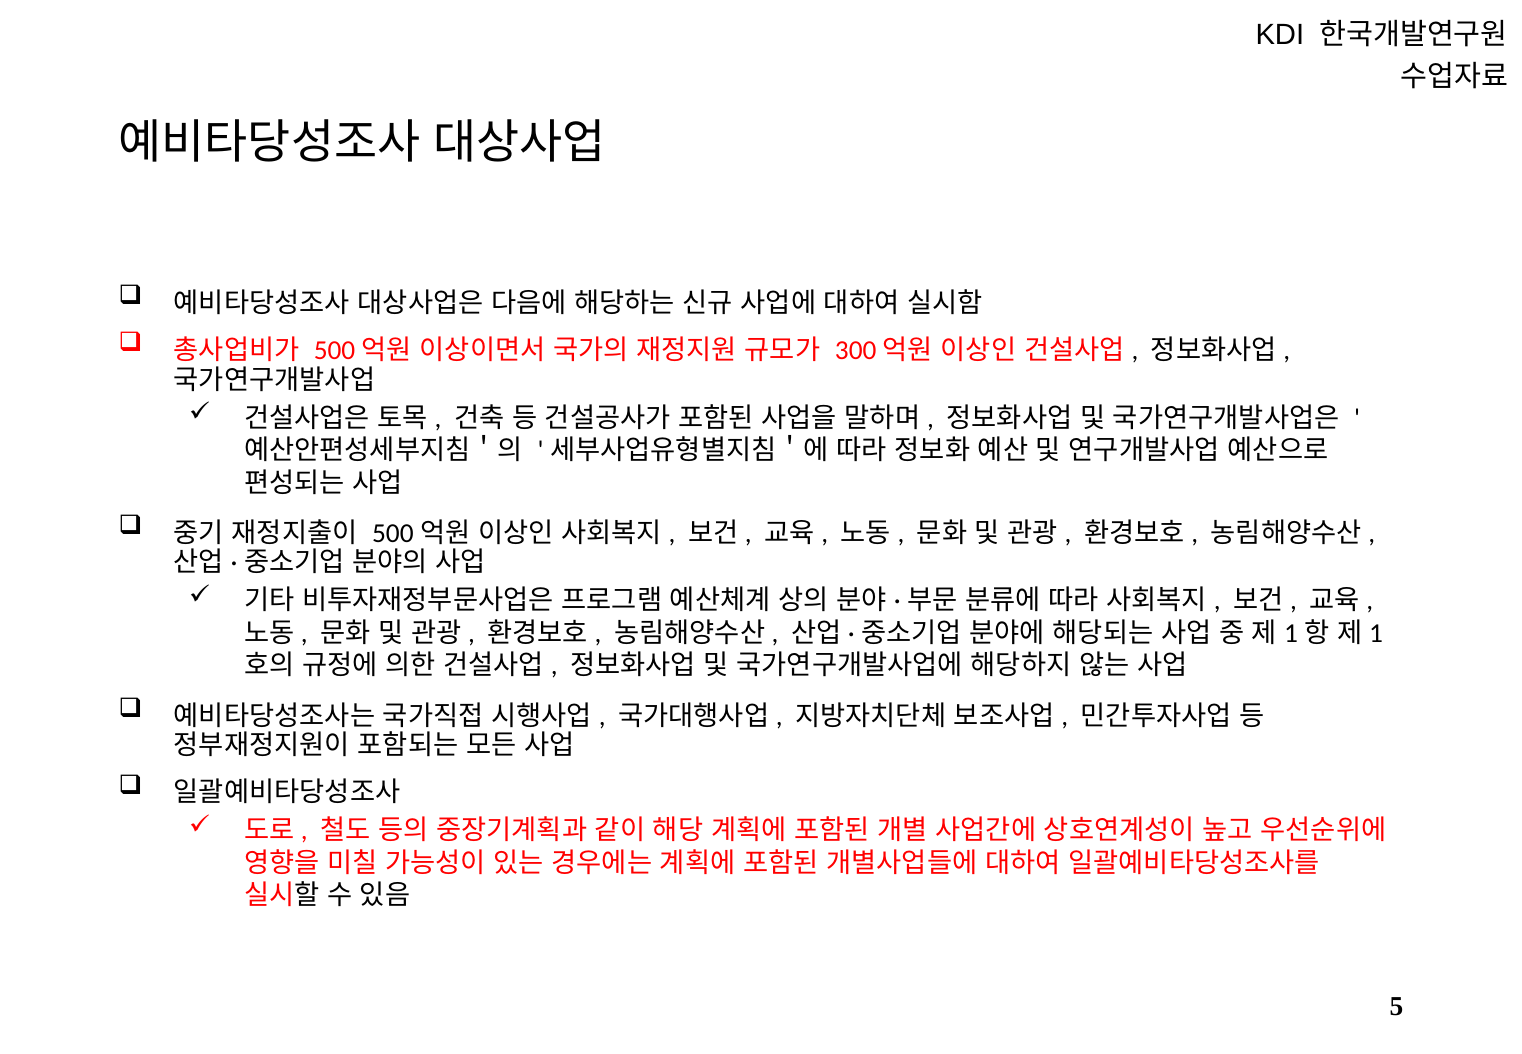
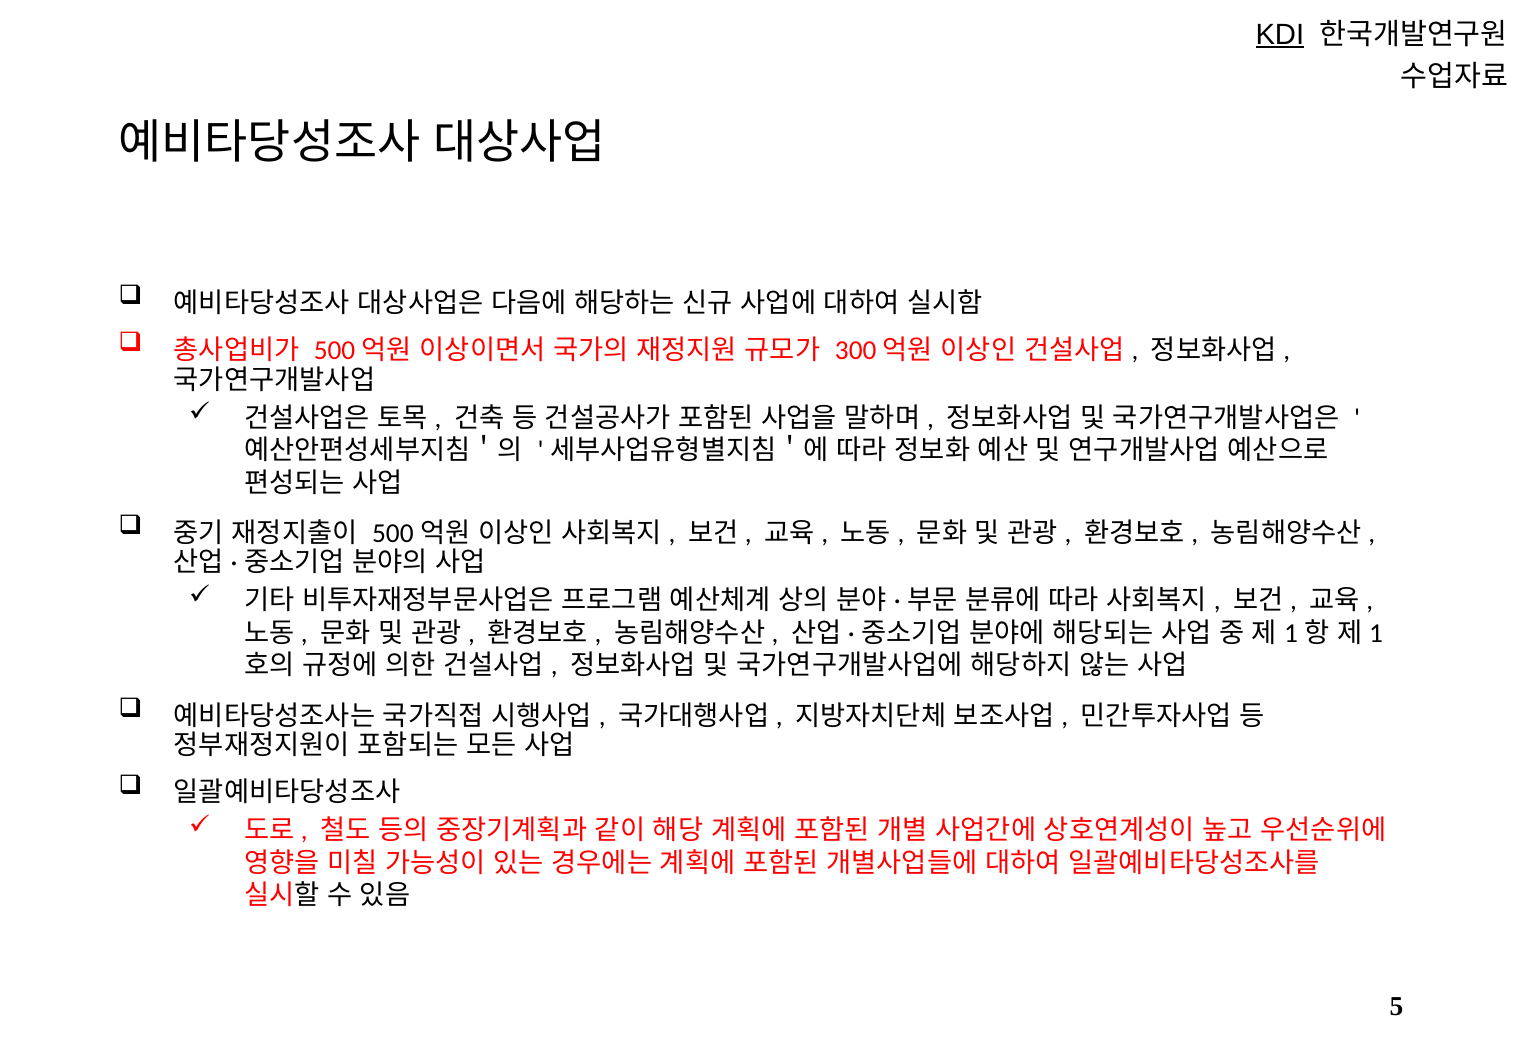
KDI underline: none -> present (1280, 35)
